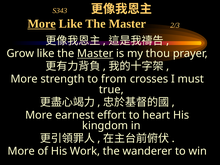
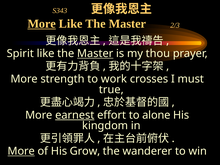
Grow: Grow -> Spirit (20, 54)
from: from -> work (114, 79)
earnest underline: none -> present (75, 115)
heart: heart -> alone (156, 115)
More underline: none -> present (21, 151)
Work: Work -> Grow (85, 151)
